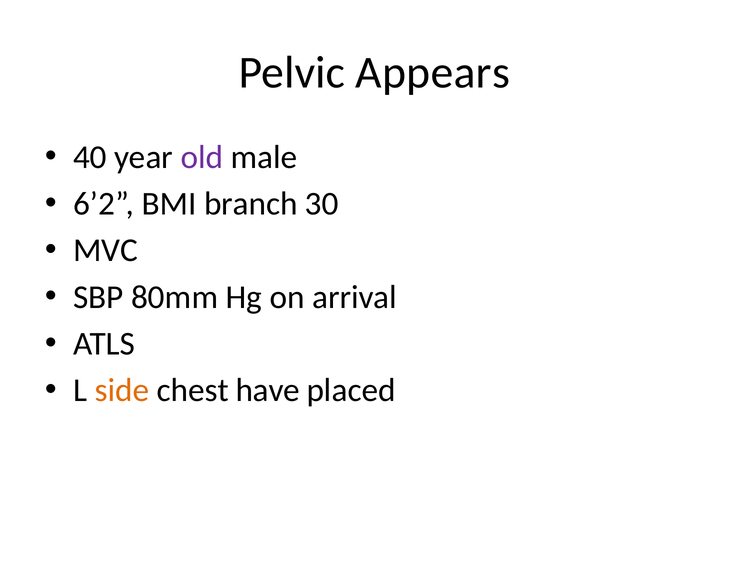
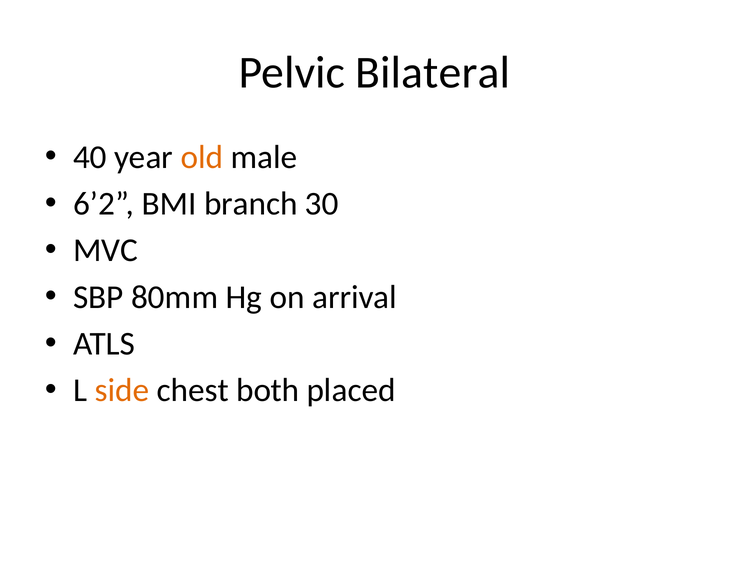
Appears: Appears -> Bilateral (433, 73)
old colour: purple -> orange (202, 157)
have: have -> both (268, 390)
